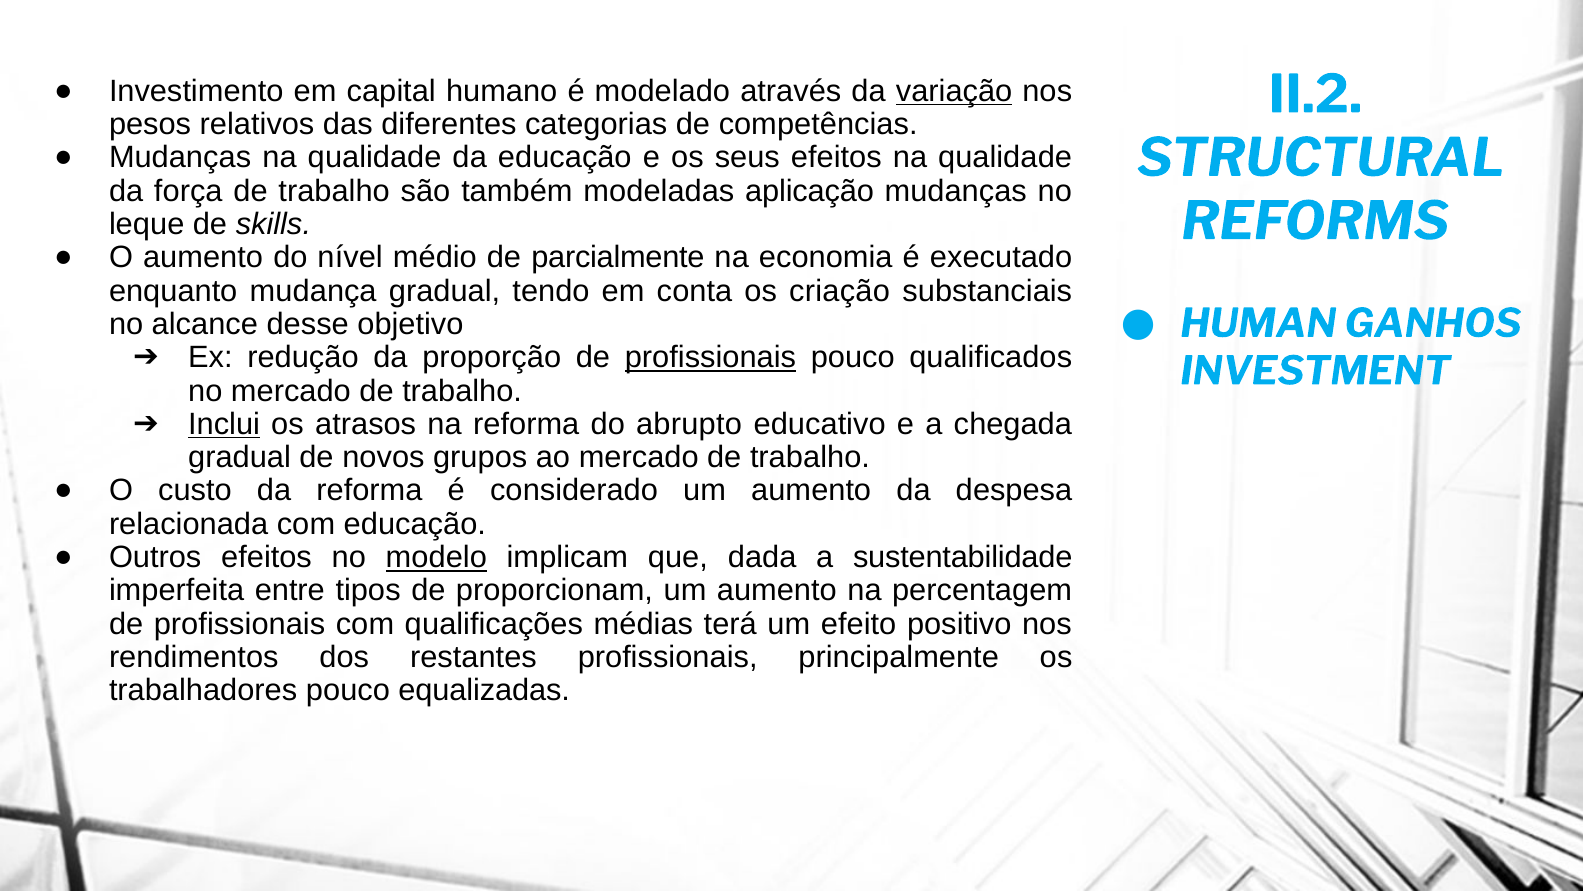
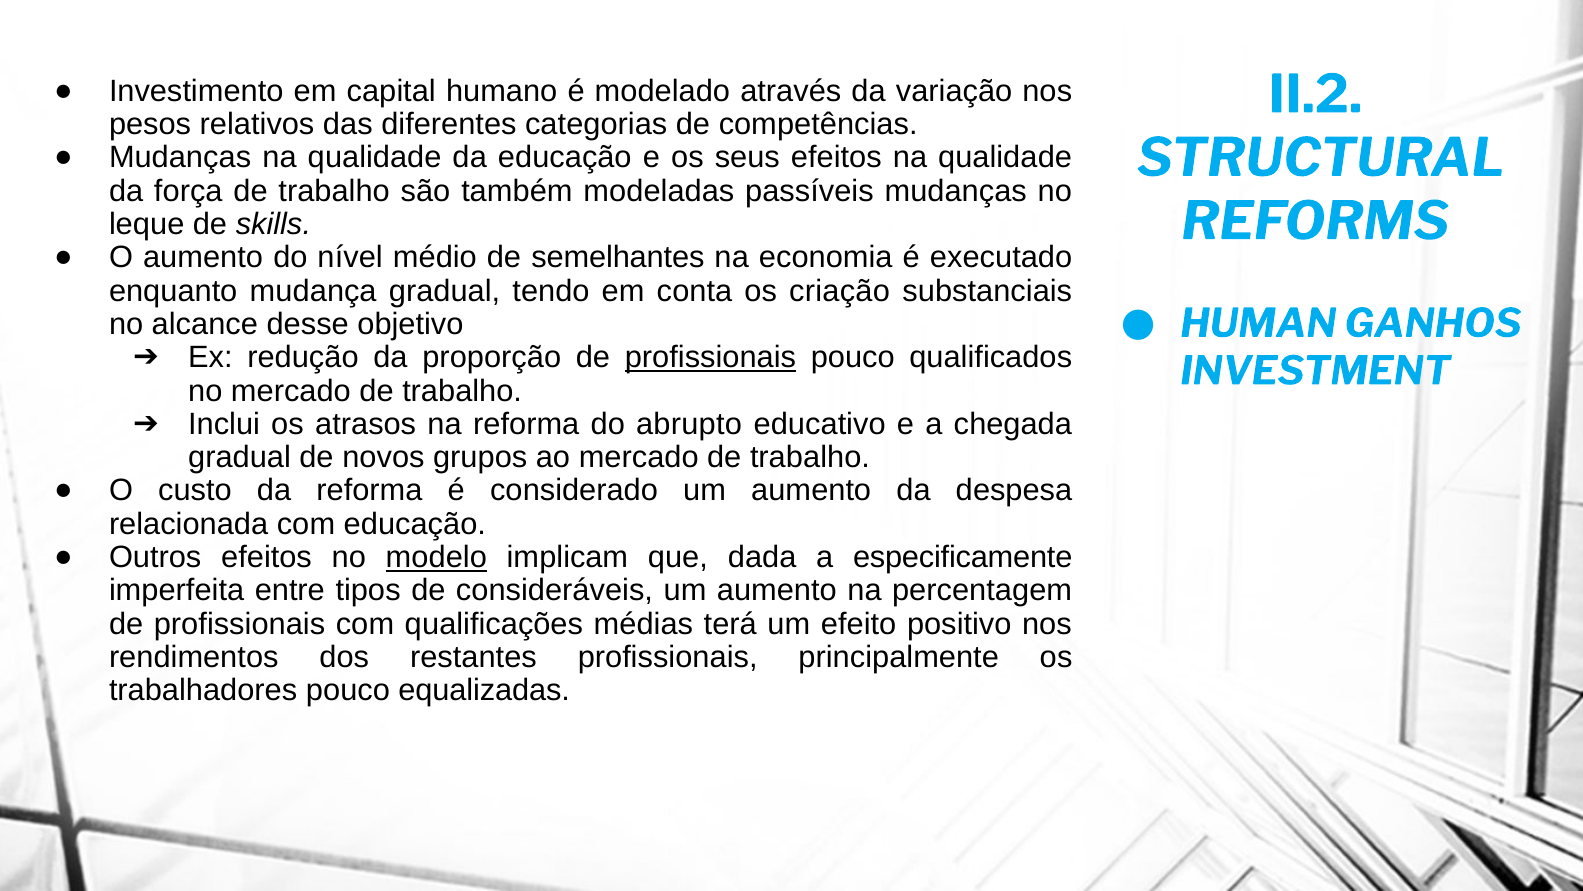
variação underline: present -> none (954, 91)
aplicação: aplicação -> passíveis (809, 191)
parcialmente: parcialmente -> semelhantes (618, 258)
Inclui underline: present -> none (224, 424)
sustentabilidade: sustentabilidade -> especificamente (963, 557)
proporcionam: proporcionam -> consideráveis (554, 590)
